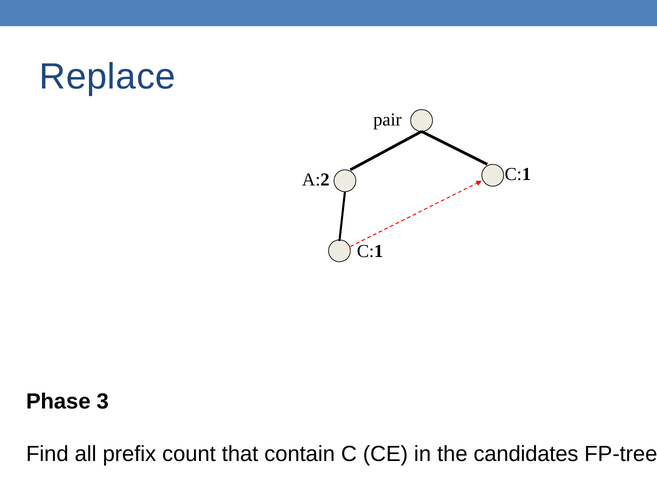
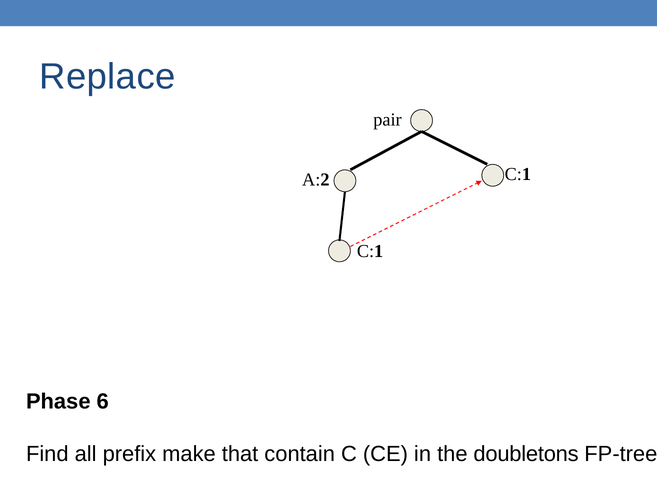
3: 3 -> 6 (103, 401)
count: count -> make (189, 454)
candidates: candidates -> doubletons (526, 454)
